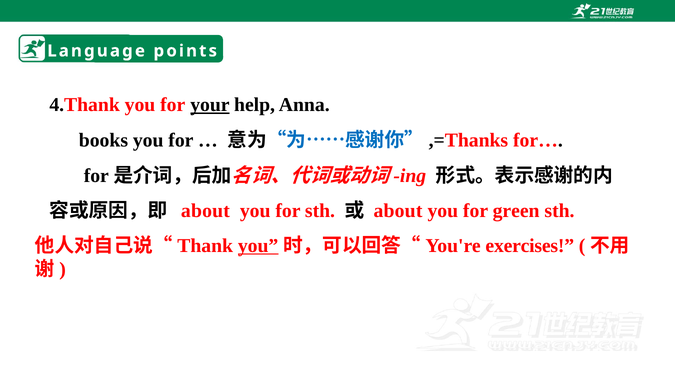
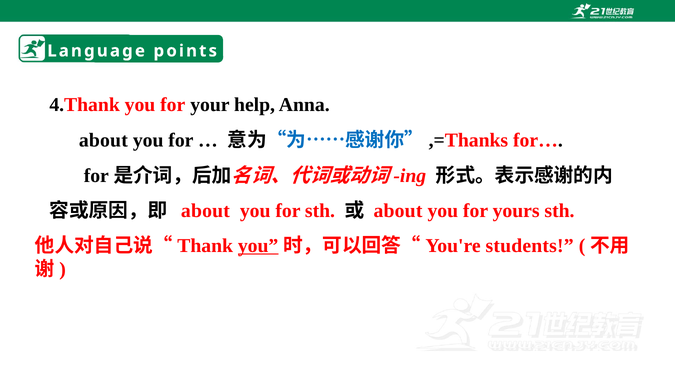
your underline: present -> none (210, 105)
books: books -> about (103, 140)
green: green -> yours (516, 211)
exercises: exercises -> students (530, 246)
